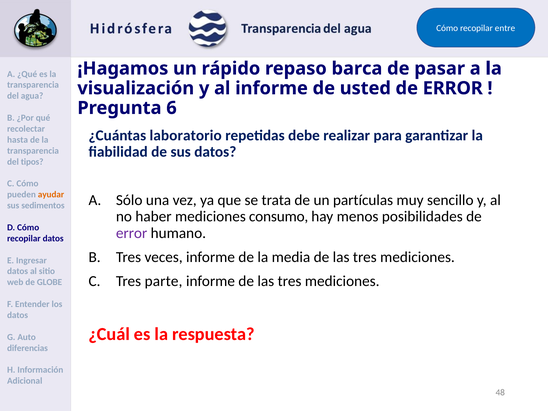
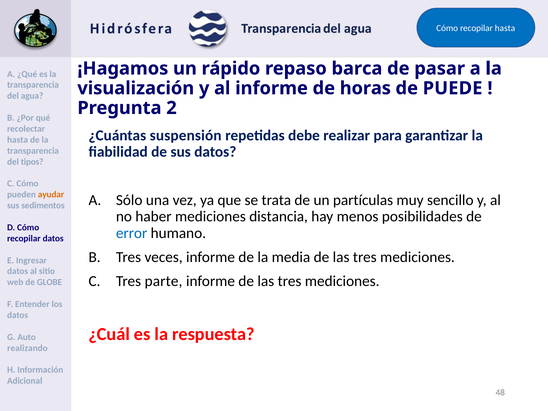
recopilar entre: entre -> hasta (505, 28)
usted: usted -> horas (365, 88)
ERROR: ERROR -> PUEDE (453, 88)
6: 6 -> 2 (172, 108)
laboratorio: laboratorio -> suspensión (186, 135)
consumo: consumo -> distancia (279, 217)
error colour: purple -> blue (132, 233)
diferencias: diferencias -> realizando (27, 348)
